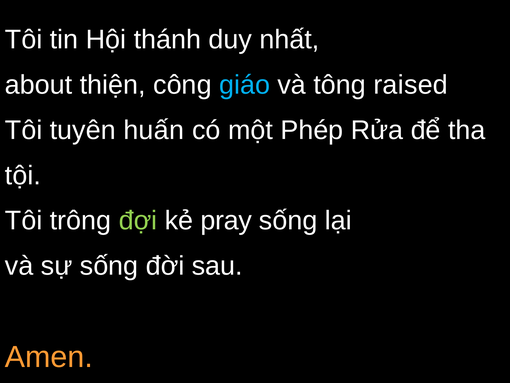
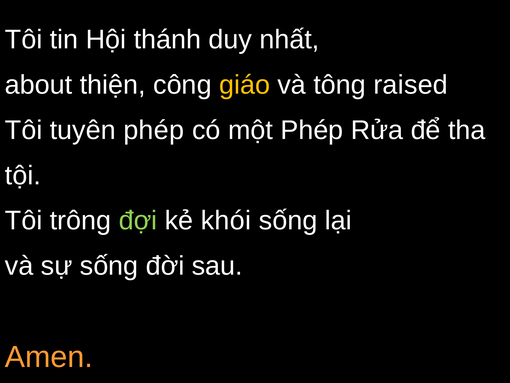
giáo colour: light blue -> yellow (245, 85)
tuyên huấn: huấn -> phép (154, 130)
pray: pray -> khói (226, 220)
